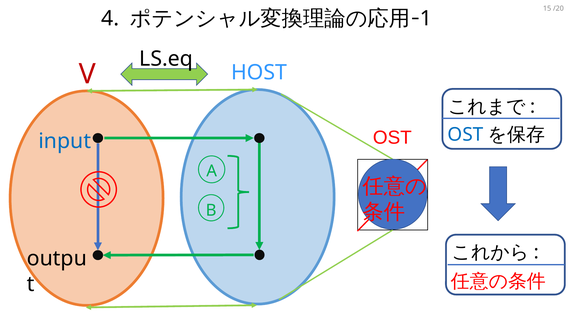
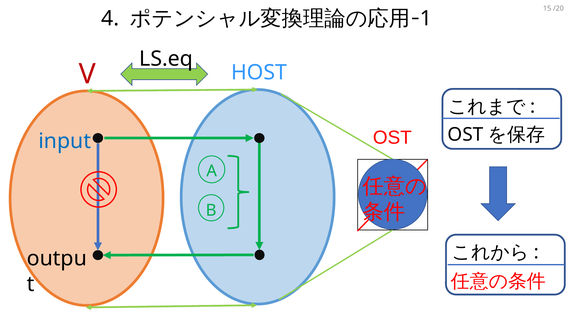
OST colour: blue -> black (465, 135)
